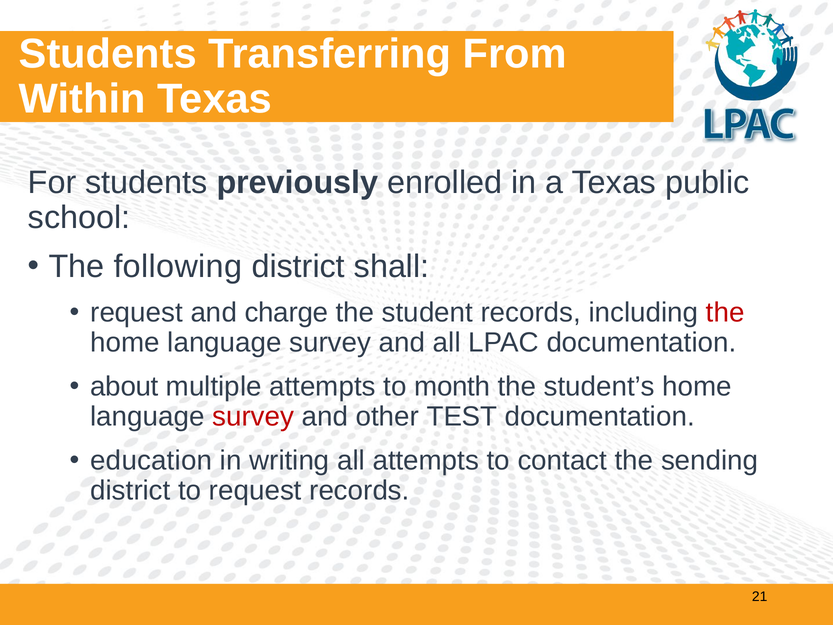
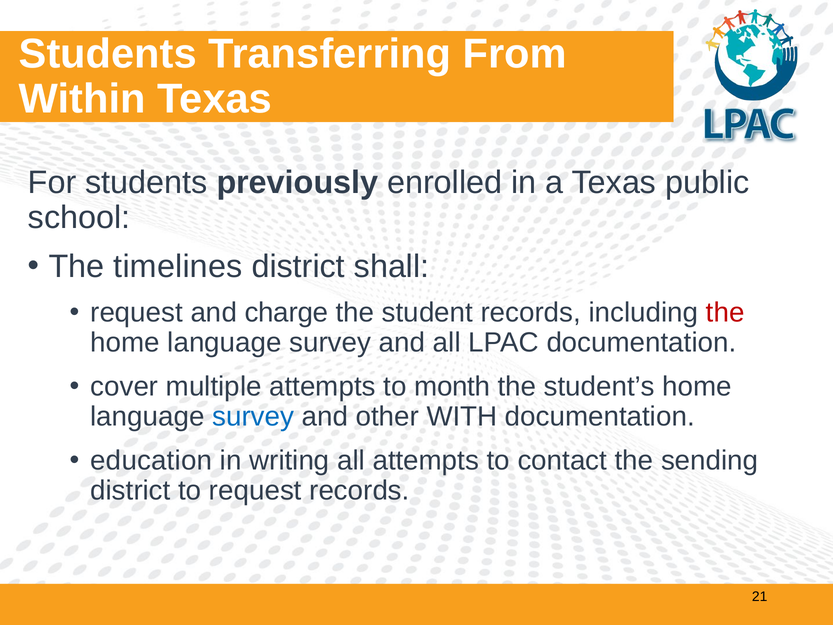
following: following -> timelines (178, 266)
about: about -> cover (124, 387)
survey colour: red -> blue (253, 416)
TEST: TEST -> WITH (462, 416)
